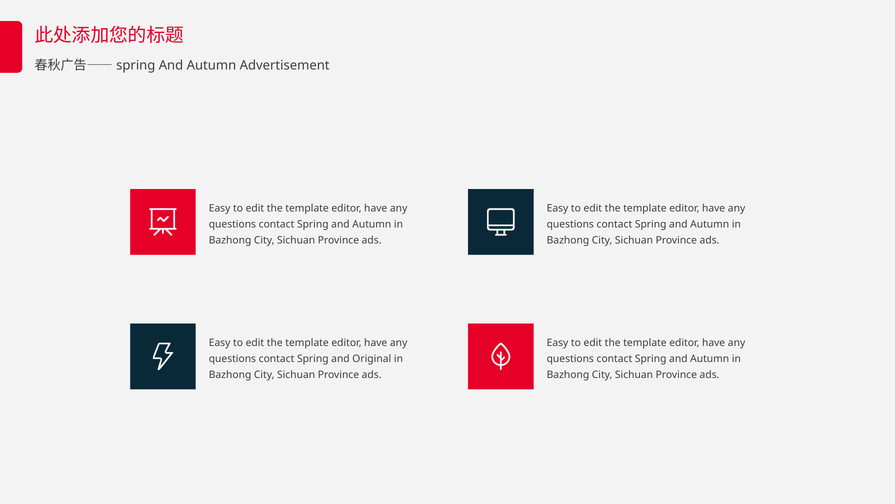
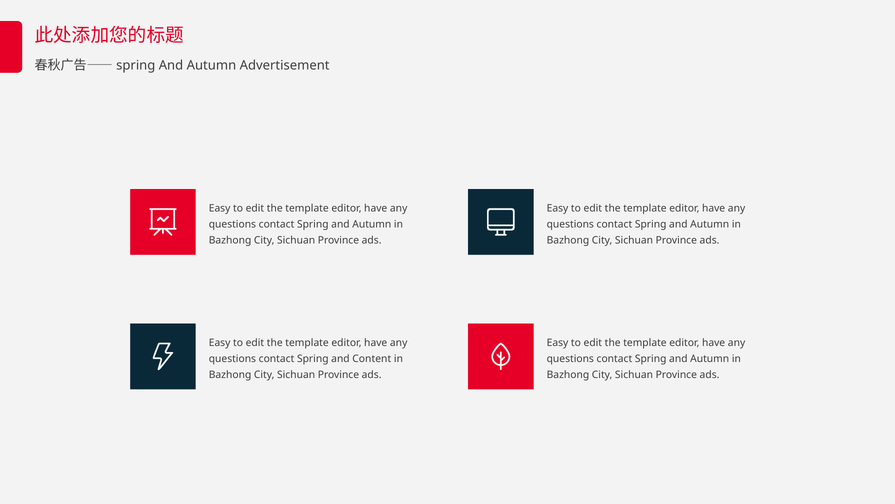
Original: Original -> Content (372, 358)
